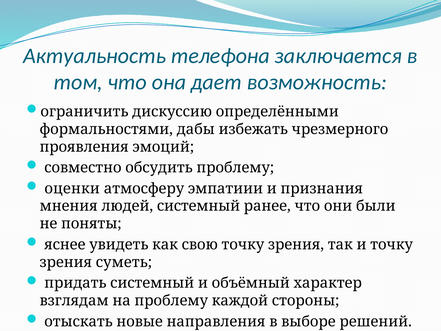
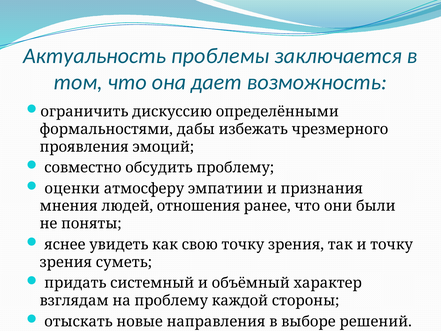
телефона: телефона -> проблемы (220, 56)
людей системный: системный -> отношения (198, 206)
